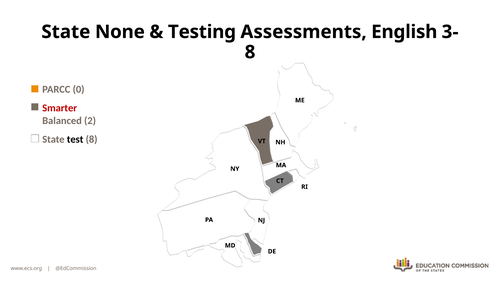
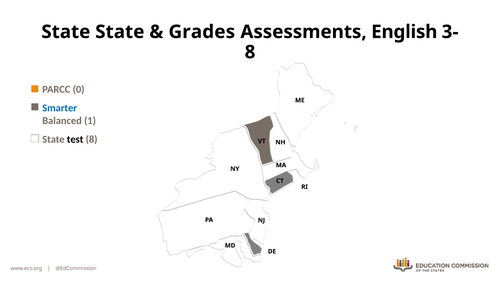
State None: None -> State (120, 32)
Testing: Testing -> Grades (202, 32)
Smarter colour: red -> blue (60, 108)
2: 2 -> 1 (90, 121)
